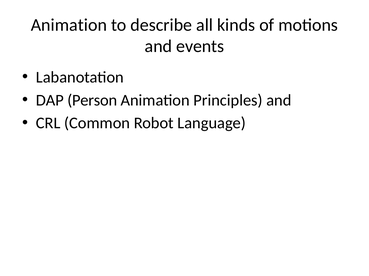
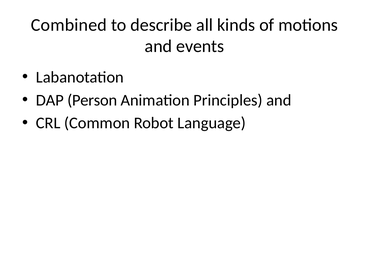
Animation: Animation -> Combined (69, 25)
